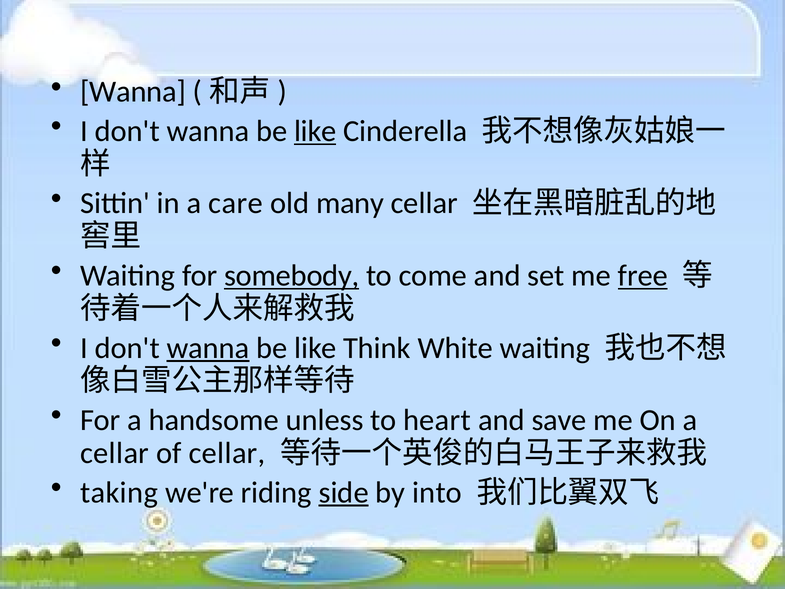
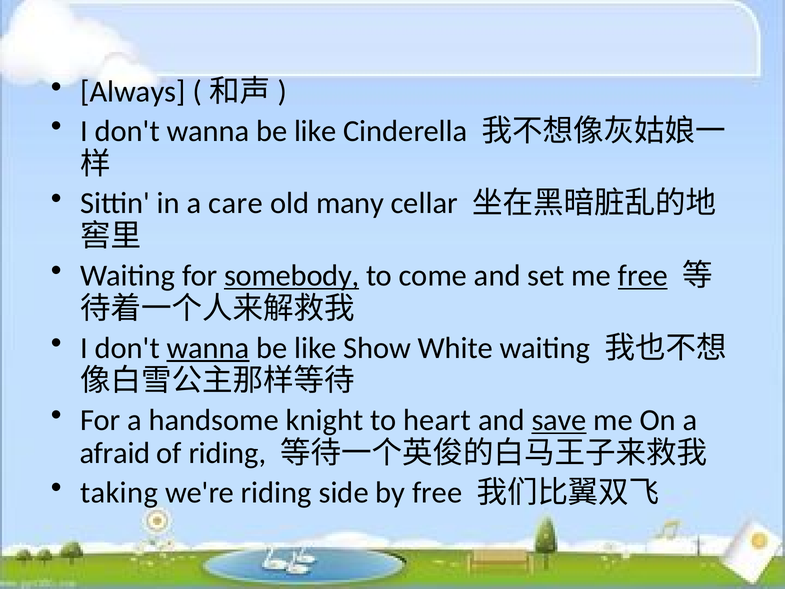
Wanna: Wanna -> Always (133, 92)
like underline: present -> none (315, 131)
Think: Think -> Show (377, 348)
unless: unless -> knight (325, 420)
save underline: none -> present (559, 420)
cellar: cellar -> afraid (115, 453)
of cellar: cellar -> riding (227, 453)
side underline: present -> none (344, 492)
by into: into -> free (437, 492)
